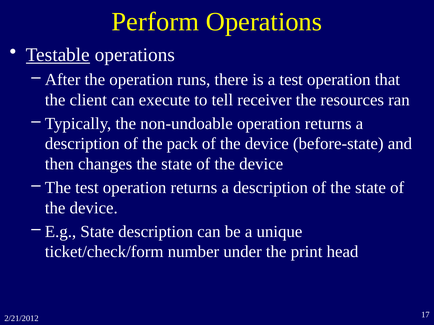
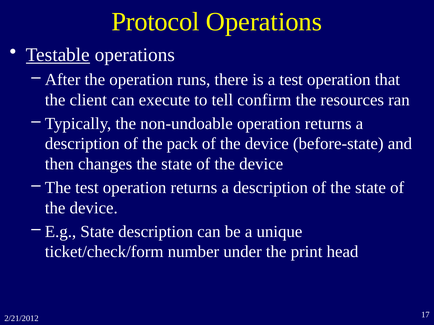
Perform: Perform -> Protocol (155, 22)
receiver: receiver -> confirm (264, 100)
